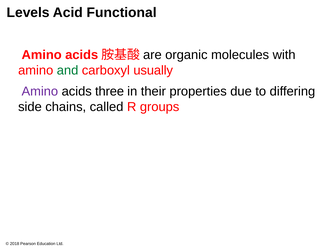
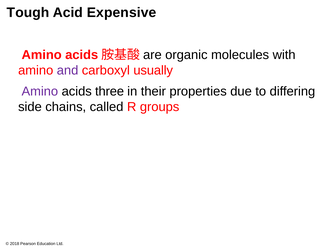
Levels: Levels -> Tough (28, 13)
Functional: Functional -> Expensive (122, 13)
and colour: green -> purple (68, 70)
